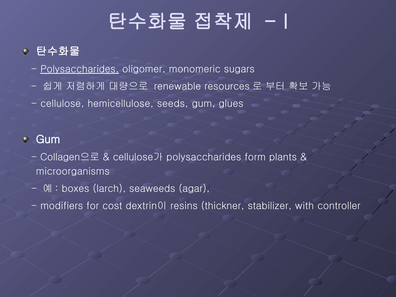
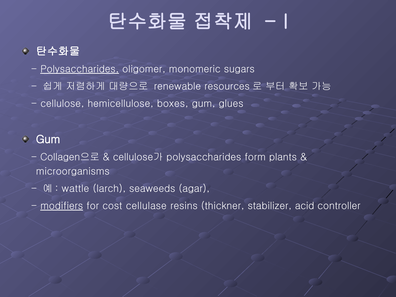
seeds: seeds -> boxes (173, 104)
boxes: boxes -> wattle (75, 189)
modifiers underline: none -> present (62, 206)
dextrin이: dextrin이 -> cellulase (146, 206)
with: with -> acid (305, 206)
